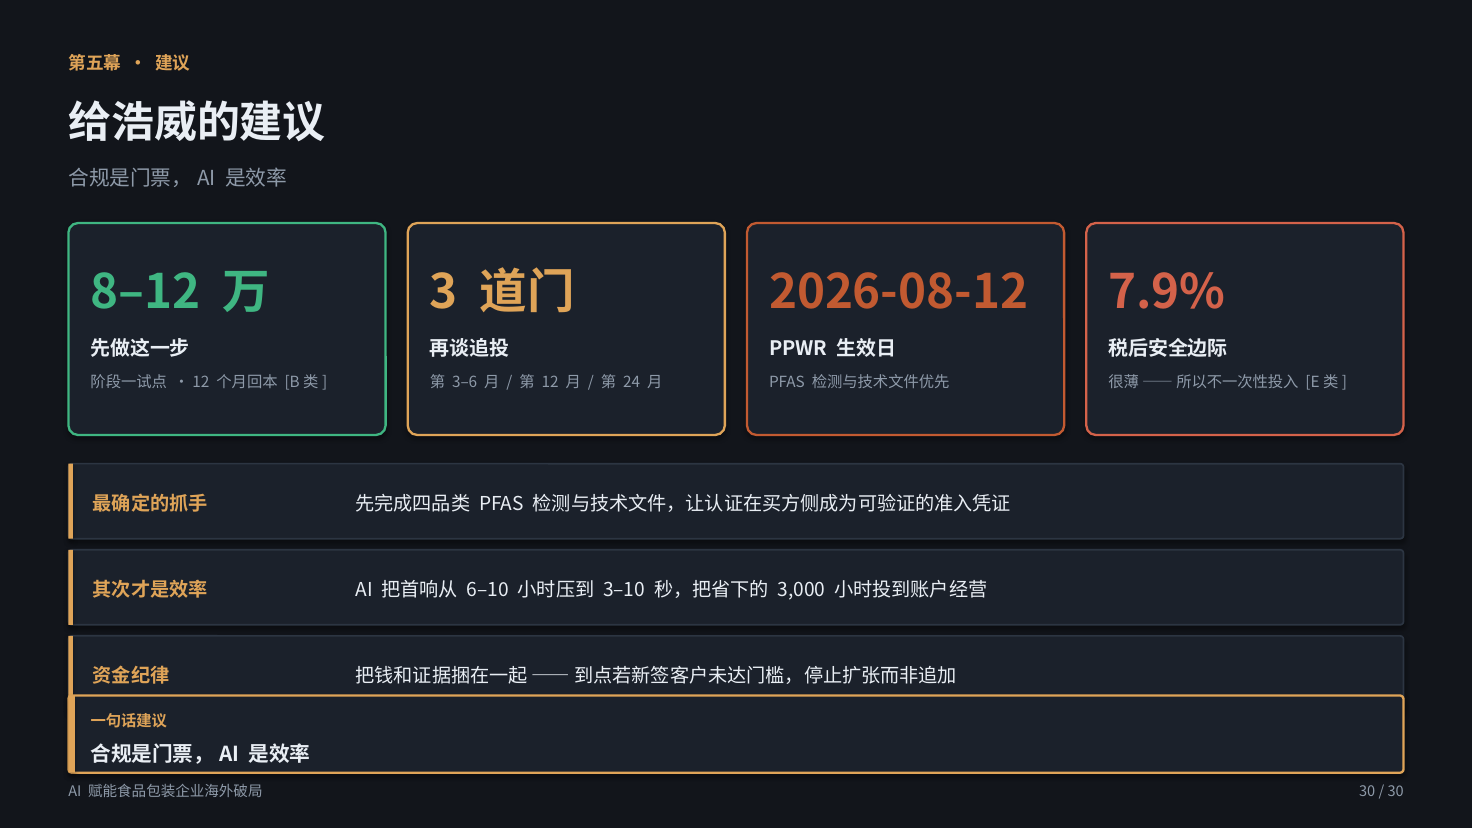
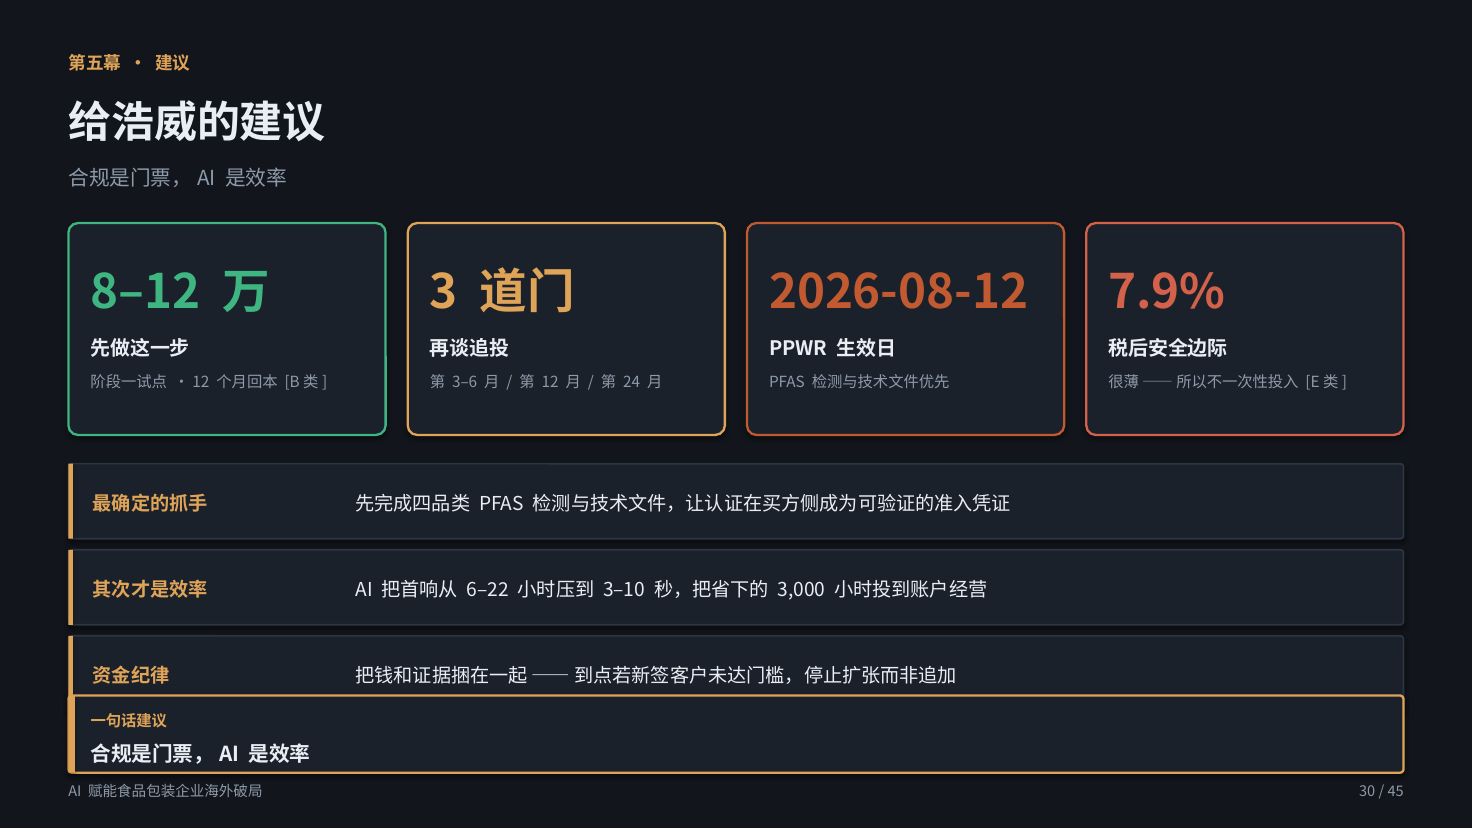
6–10: 6–10 -> 6–22 (488, 590)
30: 30 -> 45 (1396, 792)
